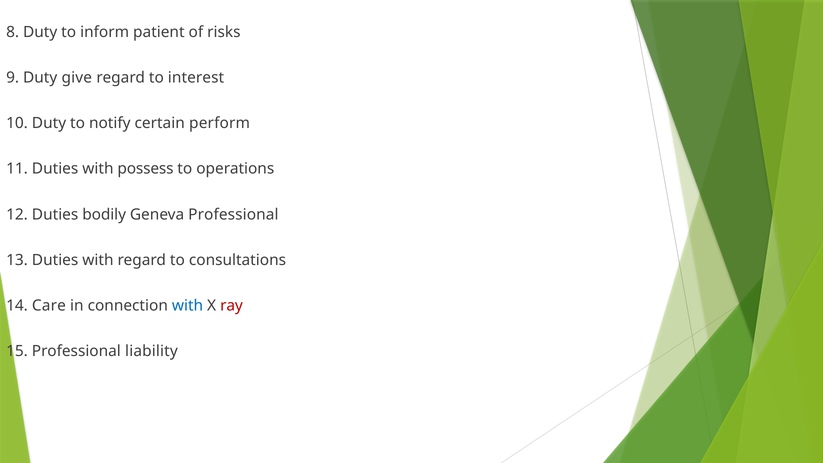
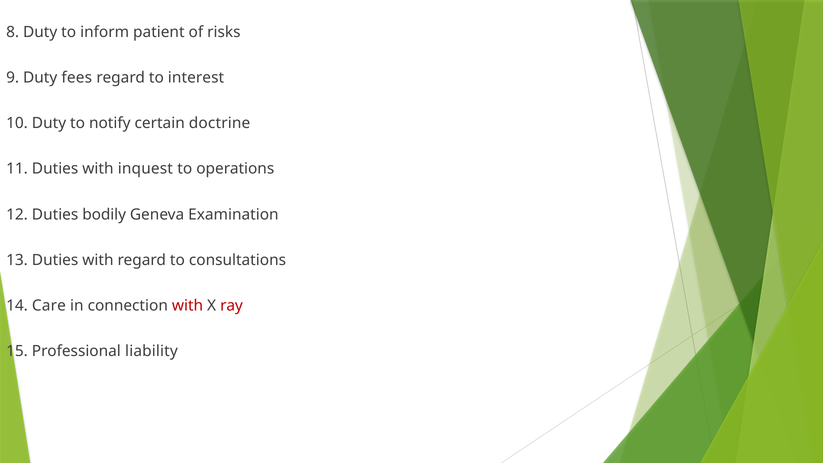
give: give -> fees (77, 78)
perform: perform -> doctrine (220, 123)
possess: possess -> inquest (145, 169)
Geneva Professional: Professional -> Examination (233, 214)
with colour: blue -> red (188, 306)
